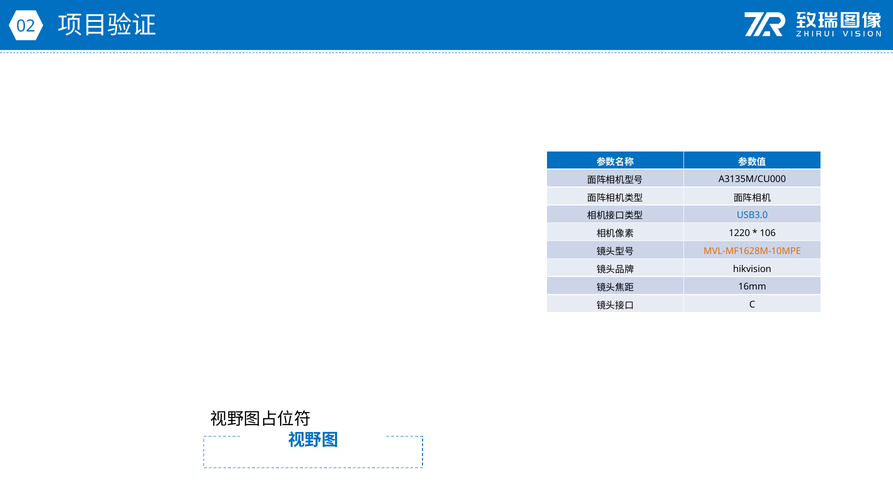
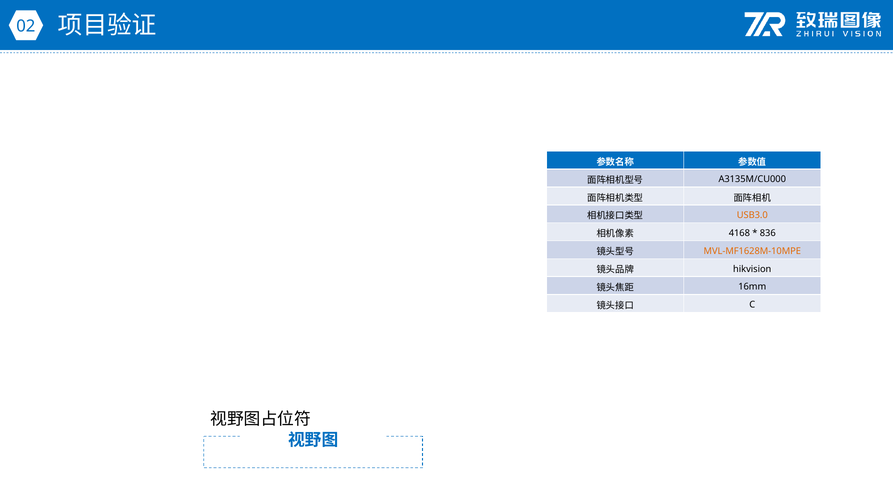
USB3.0 colour: blue -> orange (752, 215)
1220: 1220 -> 4168 (739, 233)
106: 106 -> 836 (768, 233)
